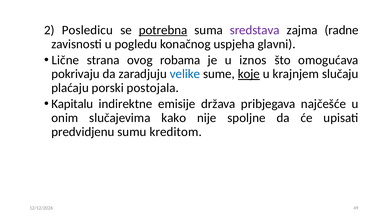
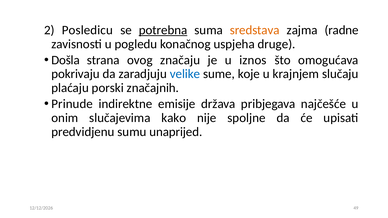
sredstava colour: purple -> orange (255, 30)
glavni: glavni -> druge (277, 44)
Lične: Lične -> Došla (66, 60)
robama: robama -> značaju (180, 60)
koje underline: present -> none (249, 74)
postojala: postojala -> značajnih (153, 88)
Kapitalu: Kapitalu -> Prinude (72, 104)
kreditom: kreditom -> unaprijed (176, 132)
